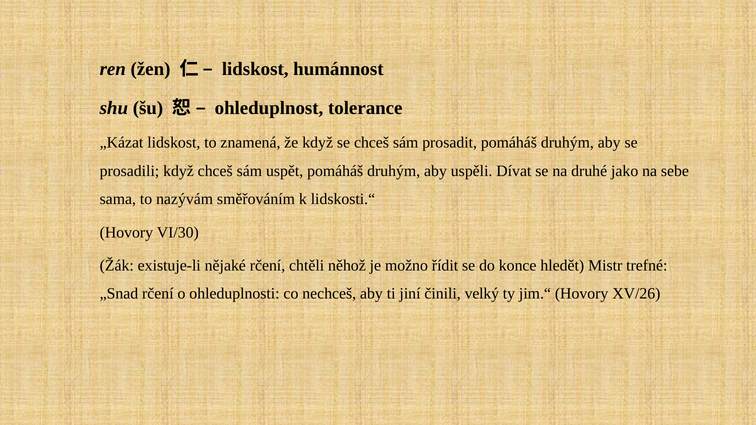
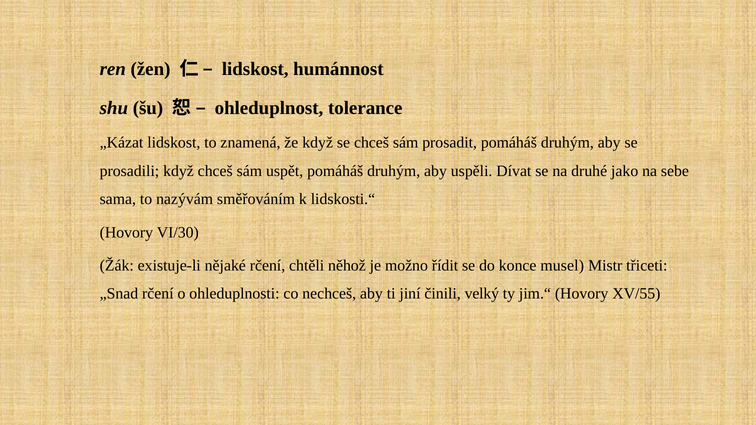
hledět: hledět -> musel (562, 266)
trefné: trefné -> třiceti (647, 266)
XV/26: XV/26 -> XV/55 (636, 294)
